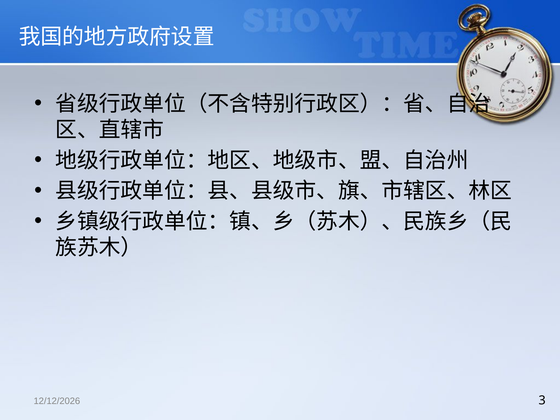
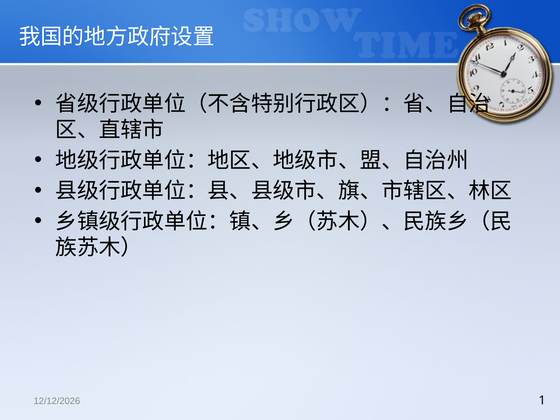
3: 3 -> 1 (542, 400)
